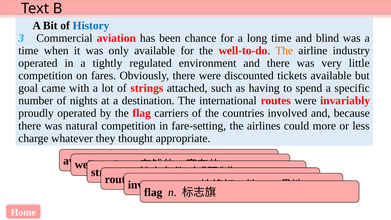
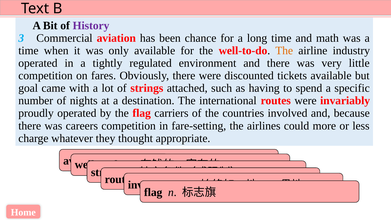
History colour: blue -> purple (91, 25)
blind: blind -> math (327, 38)
natural: natural -> careers (82, 126)
